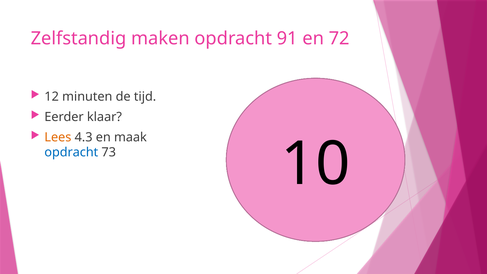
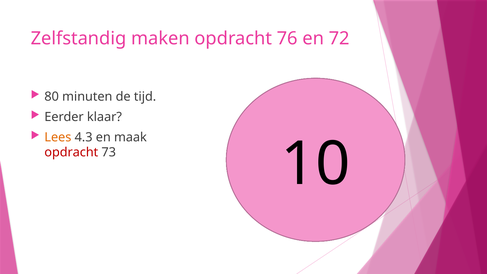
91: 91 -> 76 (287, 38)
12: 12 -> 80 (52, 97)
opdracht colour: blue -> red (71, 152)
